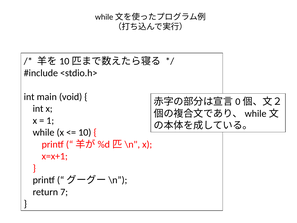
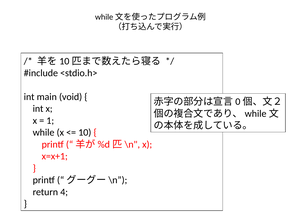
7: 7 -> 4 (64, 192)
